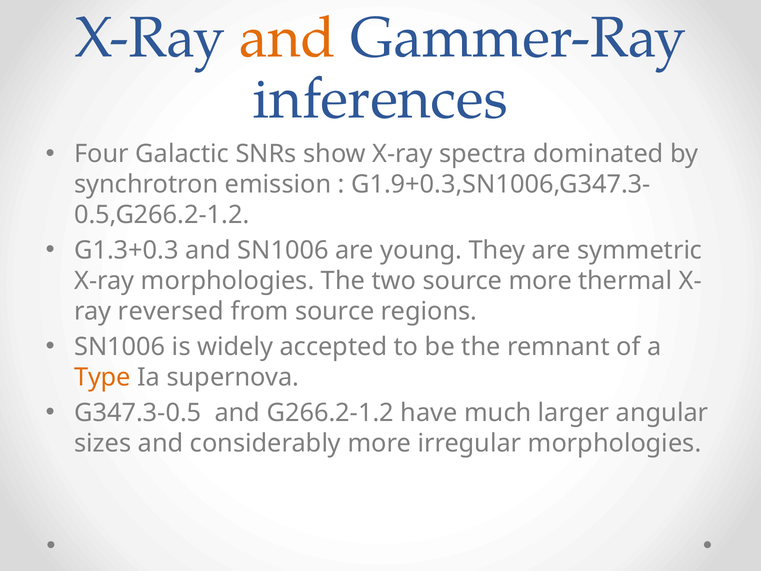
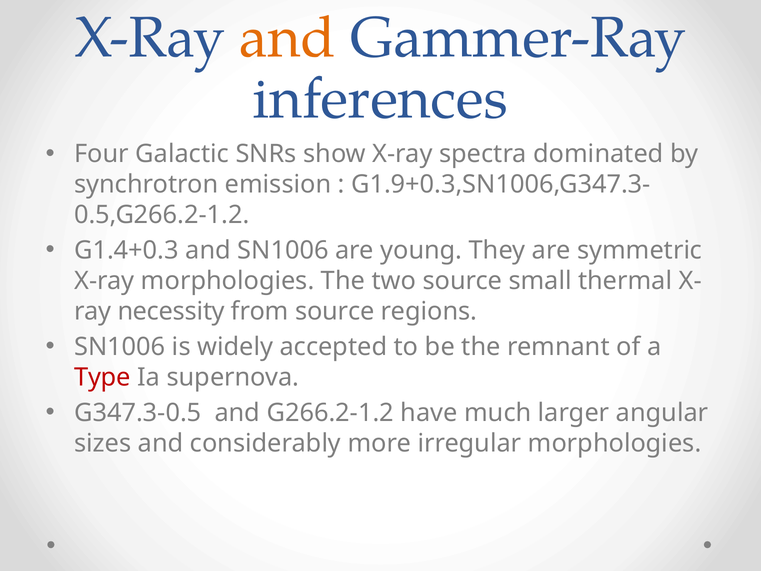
G1.3+0.3: G1.3+0.3 -> G1.4+0.3 (126, 250)
source more: more -> small (540, 281)
reversed: reversed -> necessity (171, 311)
Type colour: orange -> red (102, 377)
